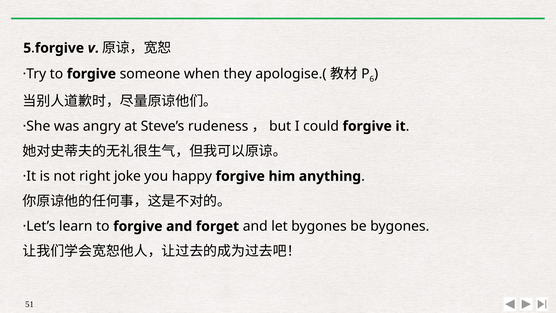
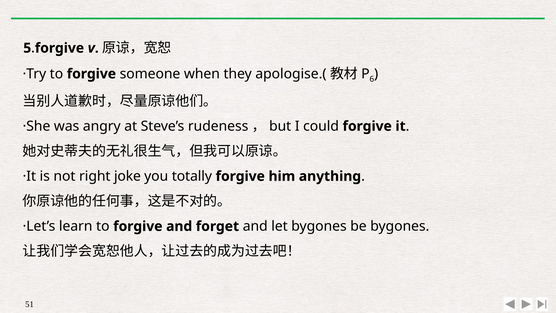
happy: happy -> totally (192, 176)
